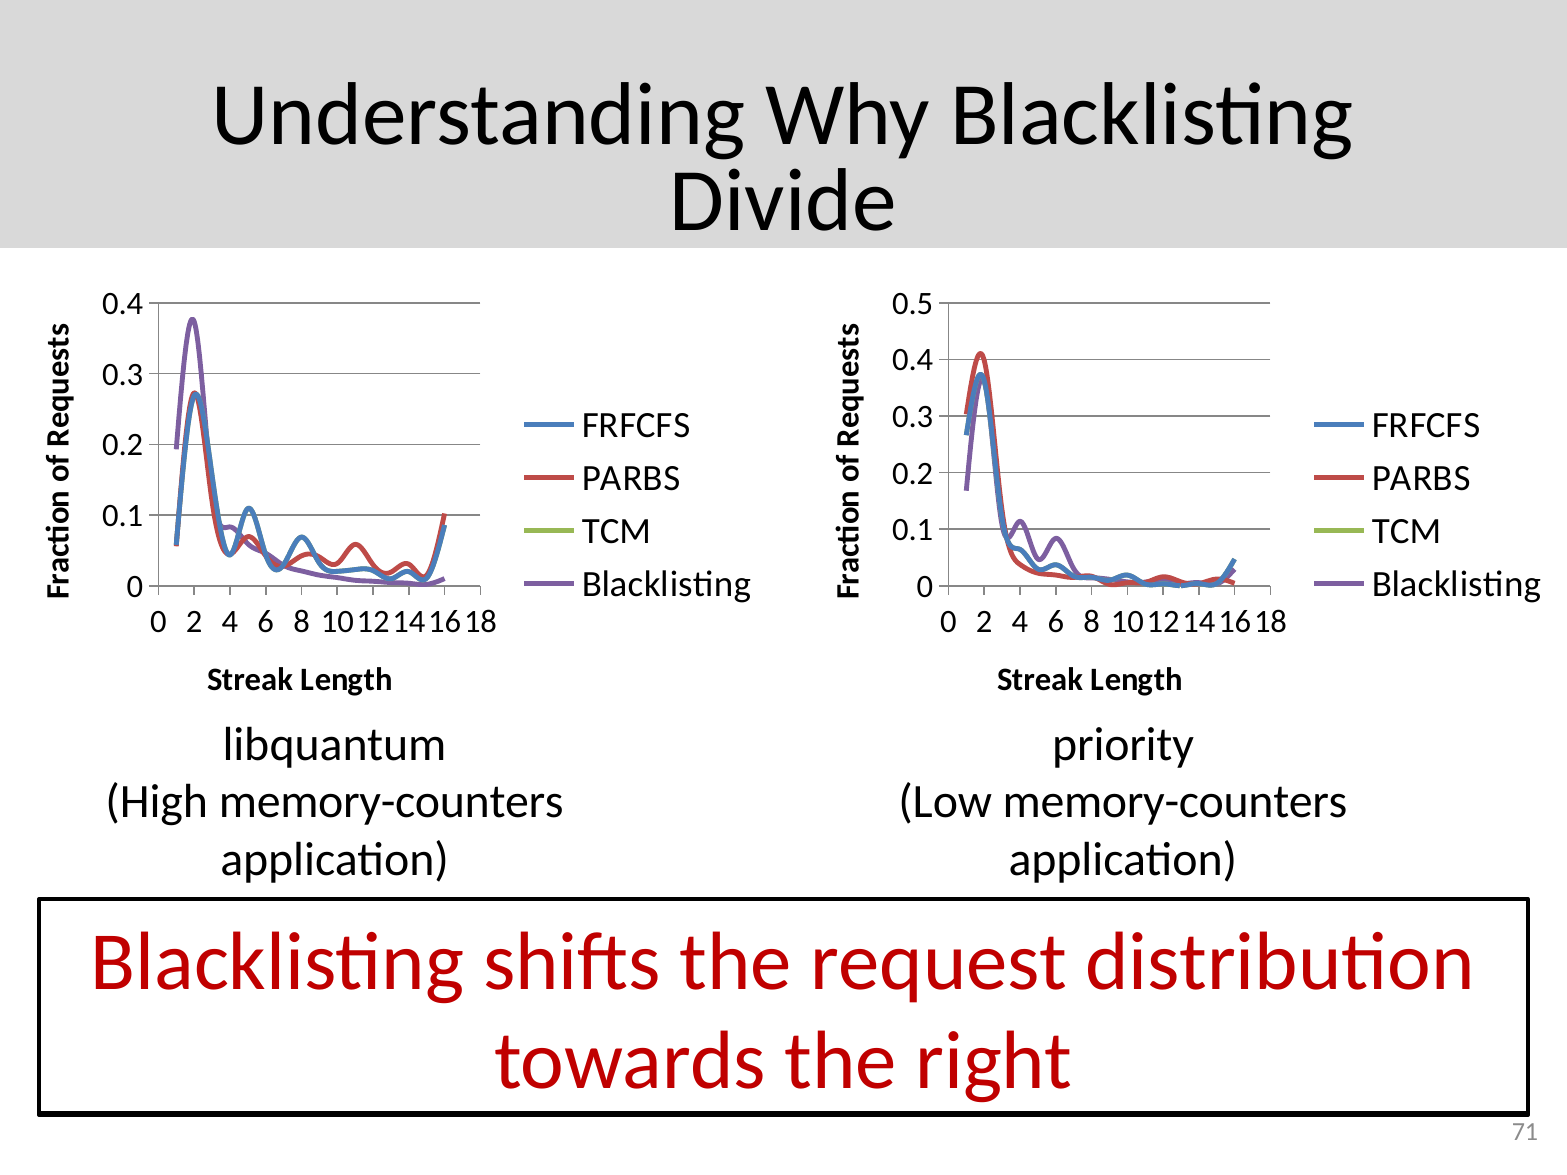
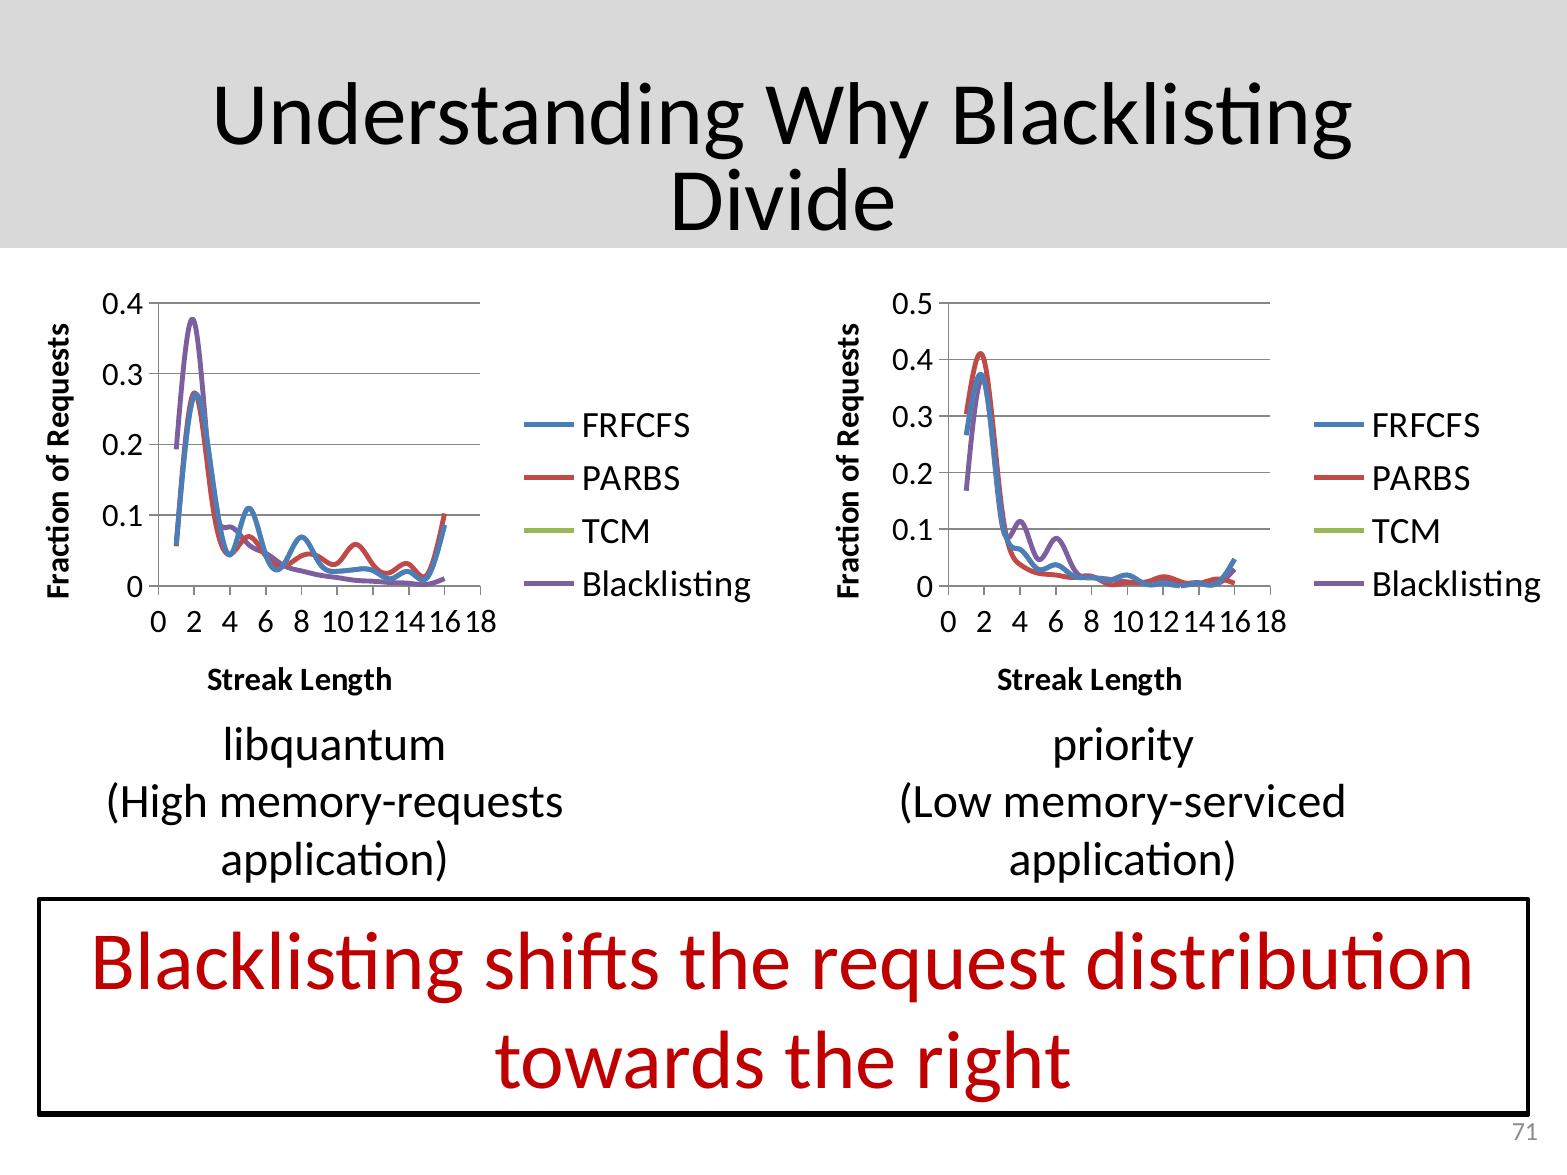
High memory-counters: memory-counters -> memory-requests (391, 802)
Low memory-counters: memory-counters -> memory-serviced (1175, 802)
